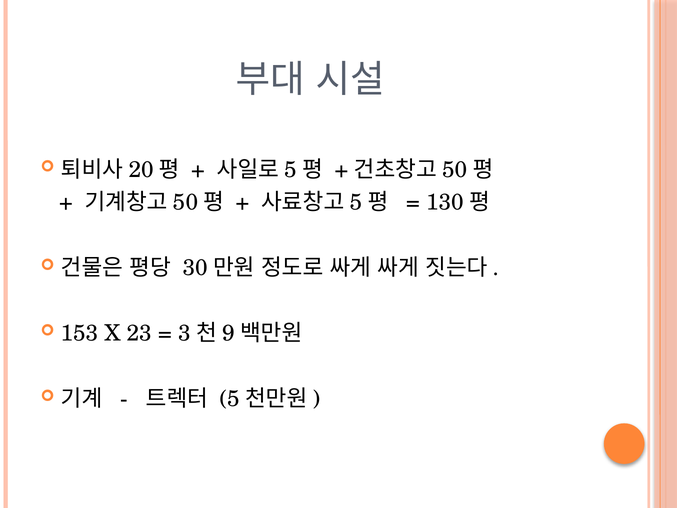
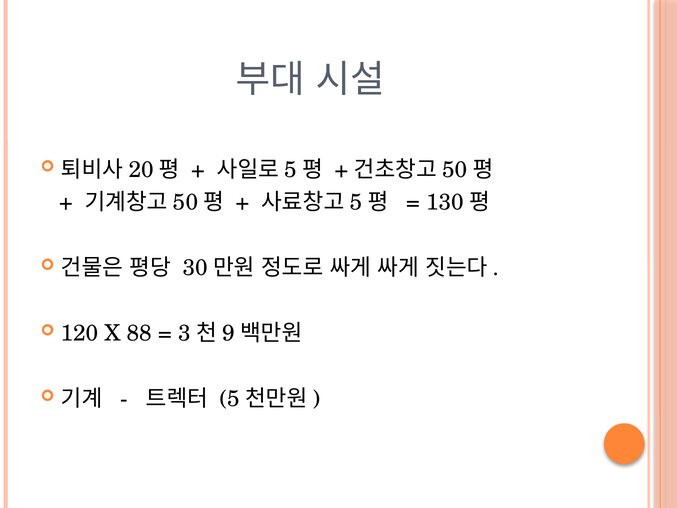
153: 153 -> 120 (80, 333)
23: 23 -> 88 (139, 333)
